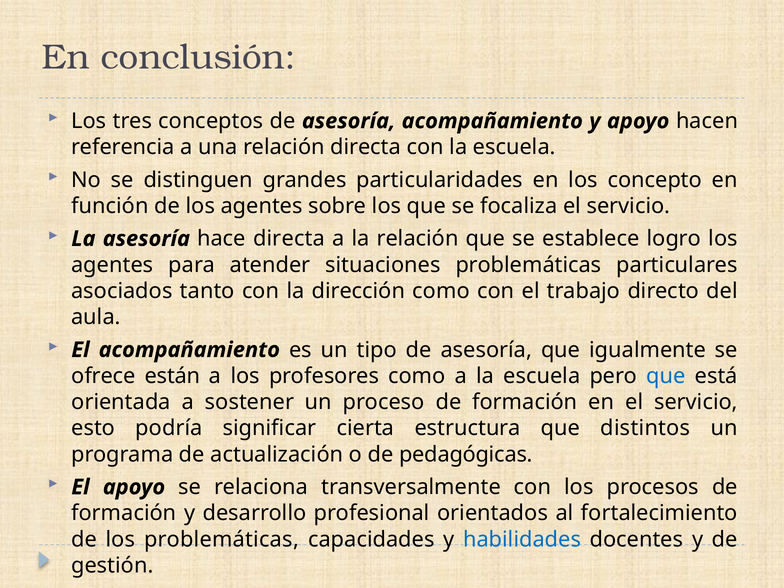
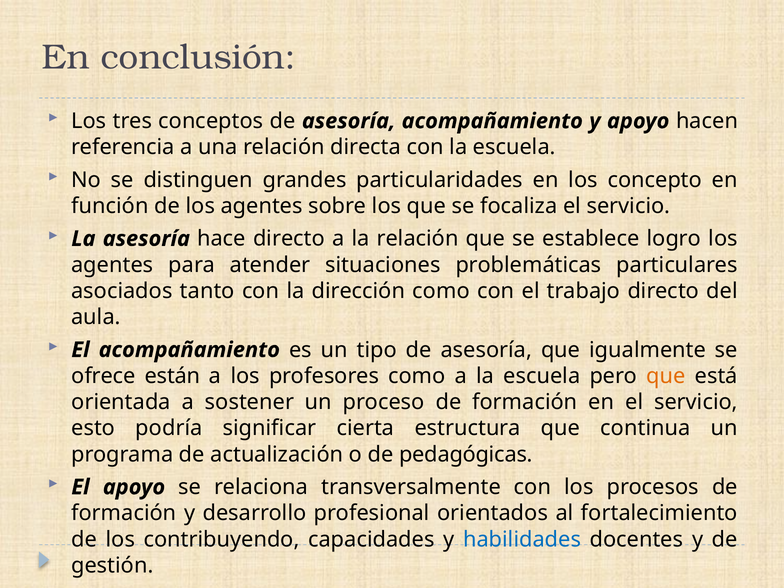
hace directa: directa -> directo (289, 239)
que colour: blue -> orange (666, 376)
distintos: distintos -> continua (645, 428)
los problemáticas: problemáticas -> contribuyendo (222, 539)
